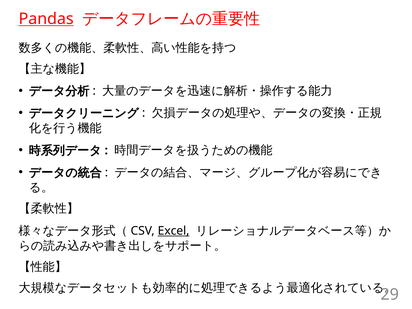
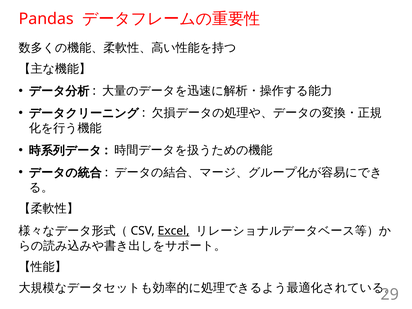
Pandas underline: present -> none (46, 19)
